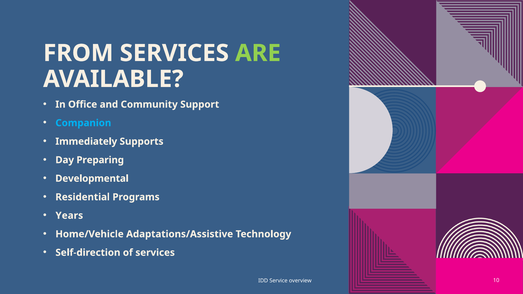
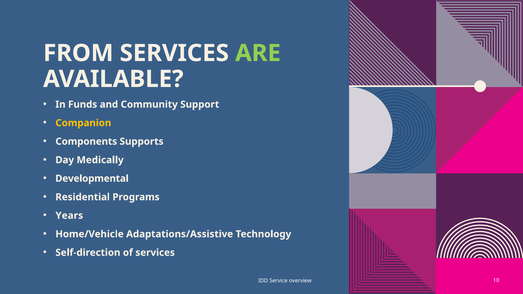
Office: Office -> Funds (83, 104)
Companion colour: light blue -> yellow (83, 123)
Immediately: Immediately -> Components (86, 142)
Preparing: Preparing -> Medically (100, 160)
